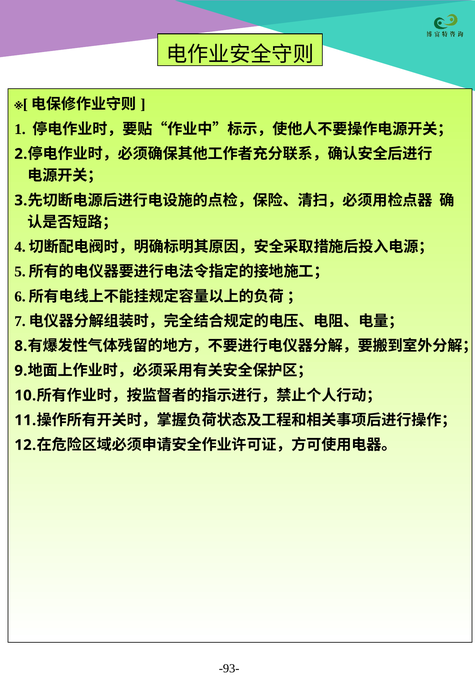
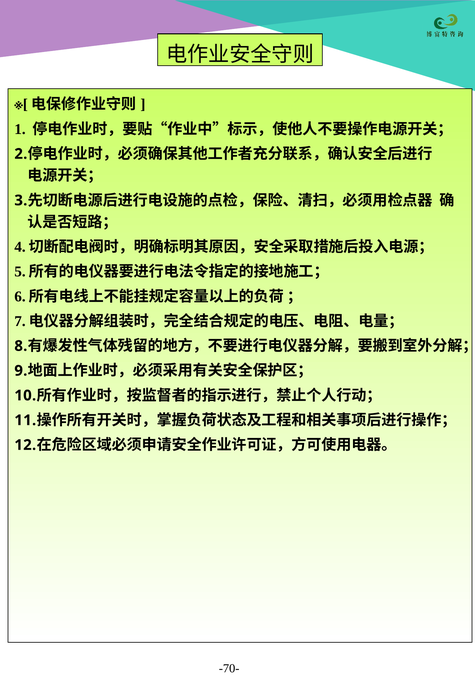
-93-: -93- -> -70- (229, 669)
